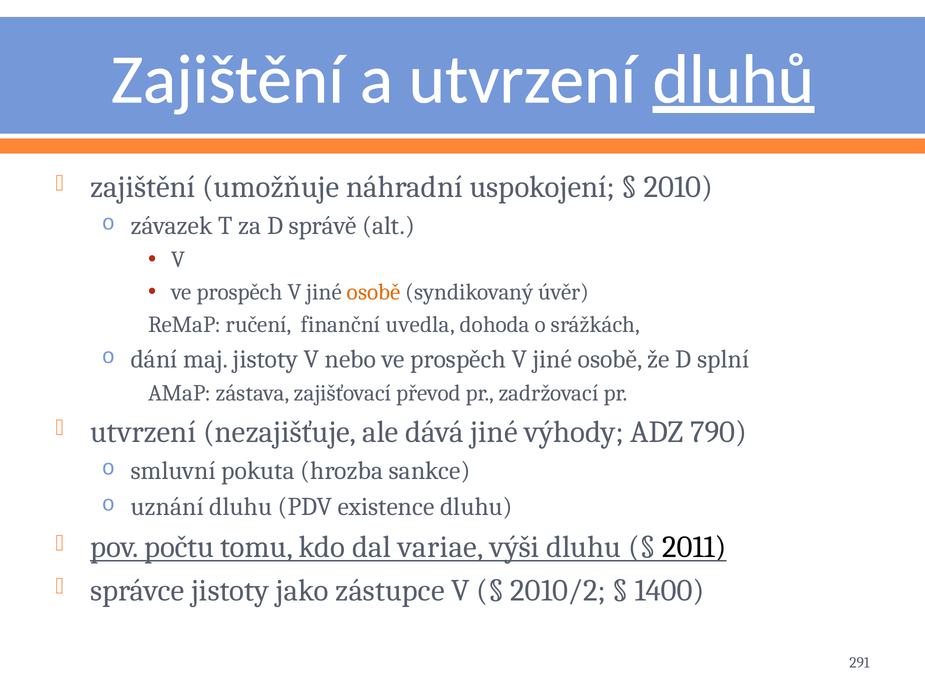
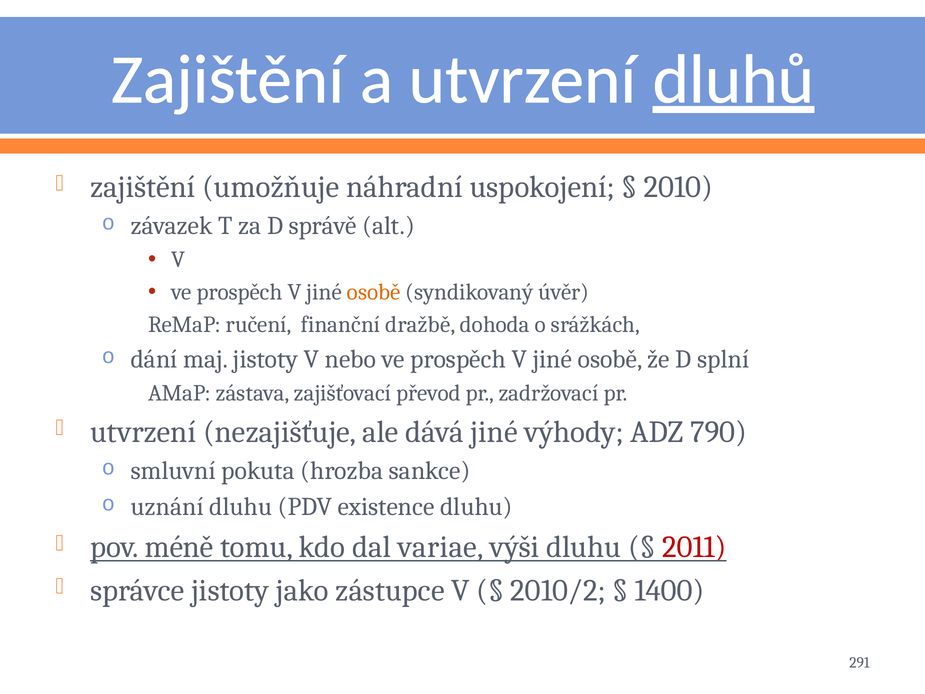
uvedla: uvedla -> dražbě (420, 324)
počtu: počtu -> méně (179, 547)
2011 colour: black -> red (694, 547)
